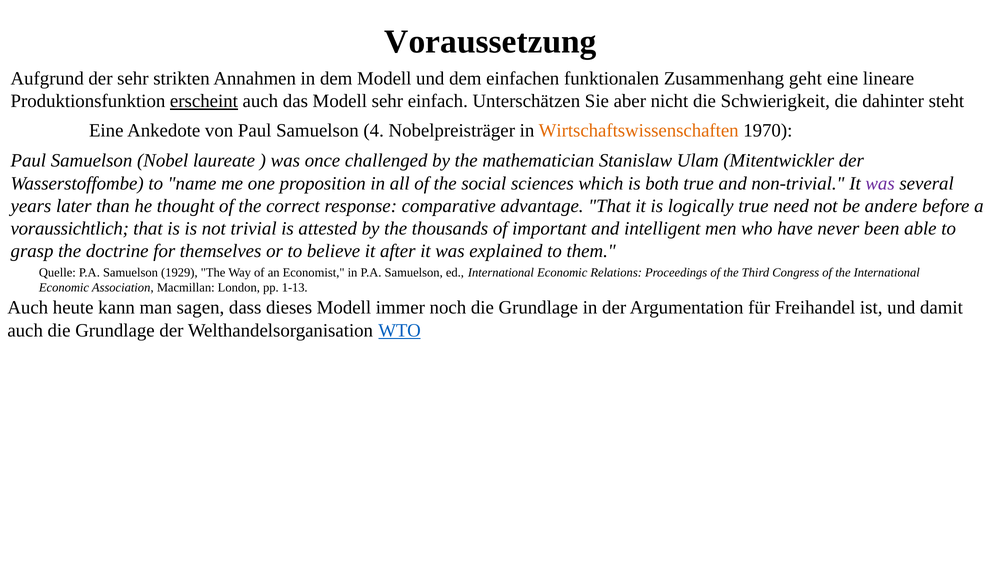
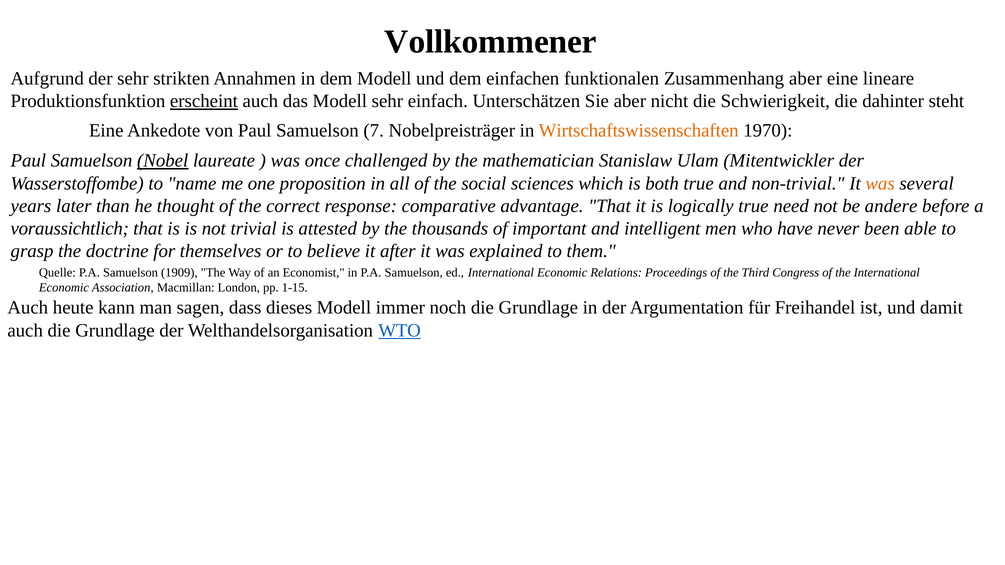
Voraussetzung: Voraussetzung -> Vollkommener (491, 42)
Zusammenhang geht: geht -> aber (805, 79)
4: 4 -> 7 (374, 131)
Nobel underline: none -> present (163, 161)
was colour: purple -> orange (880, 183)
1929: 1929 -> 1909 (179, 273)
1-13: 1-13 -> 1-15 (295, 288)
